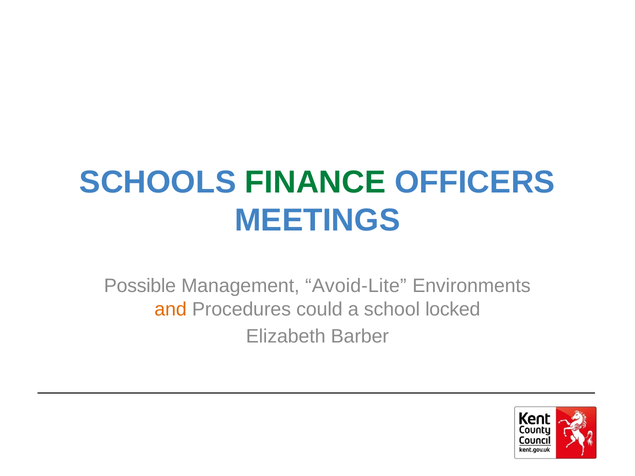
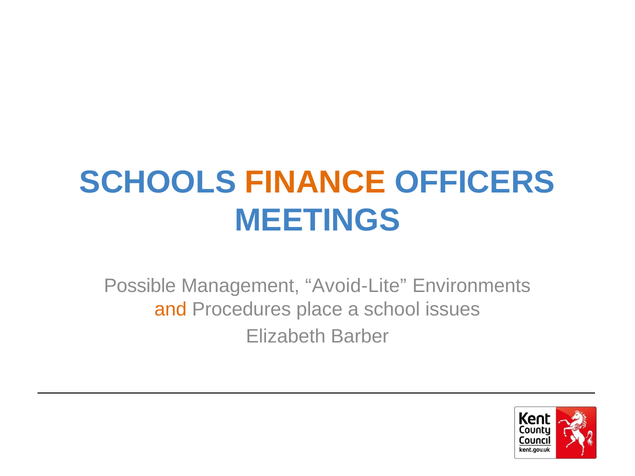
FINANCE colour: green -> orange (315, 182)
could: could -> place (319, 309)
locked: locked -> issues (453, 309)
